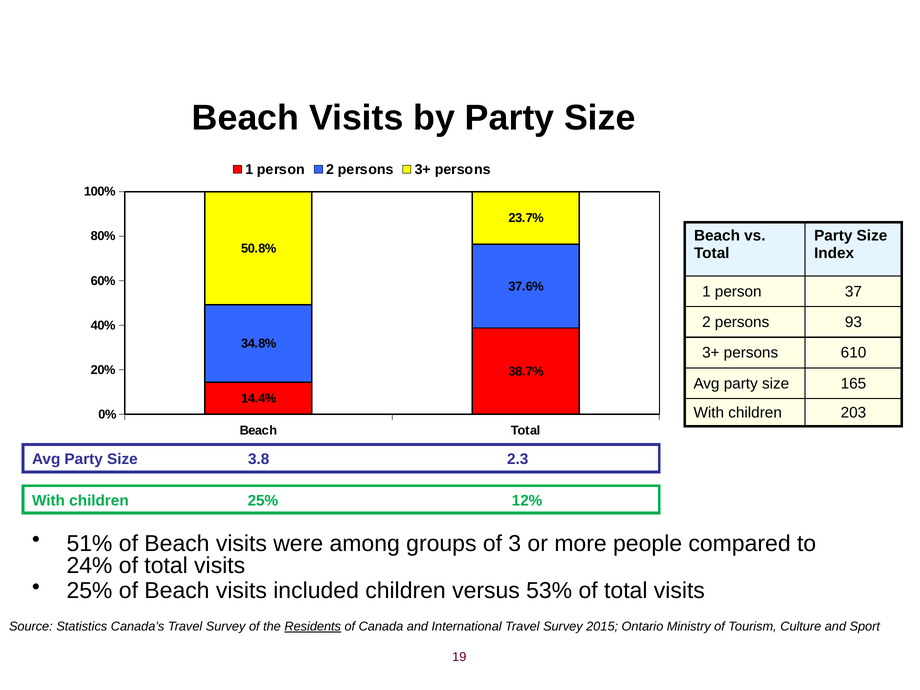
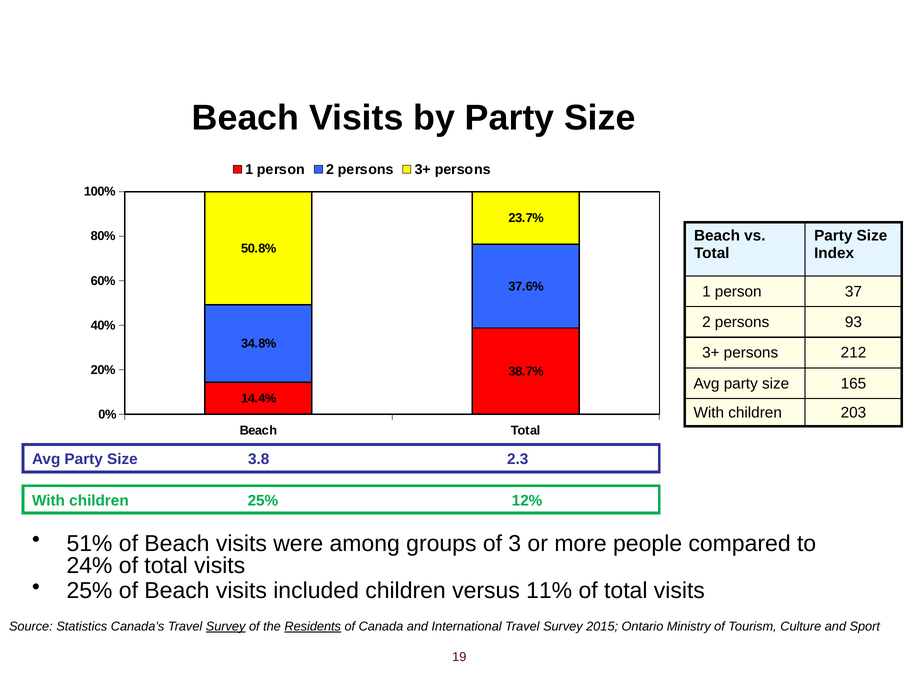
610: 610 -> 212 (854, 353)
53%: 53% -> 11% (549, 591)
Survey underline: none -> present (226, 626)
